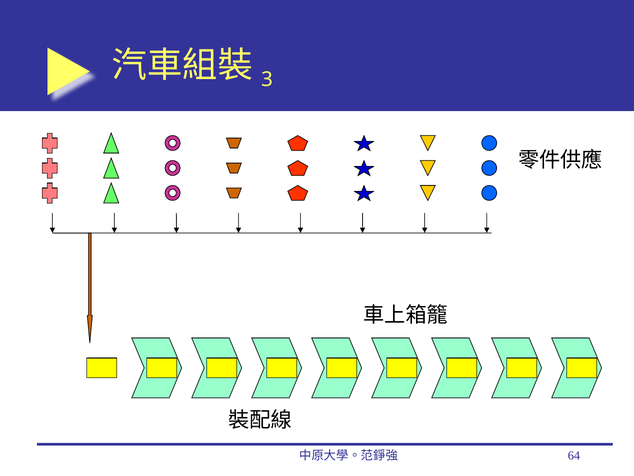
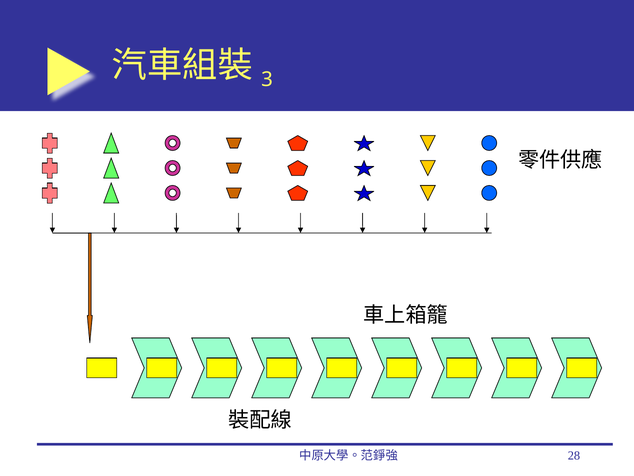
64: 64 -> 28 (574, 455)
